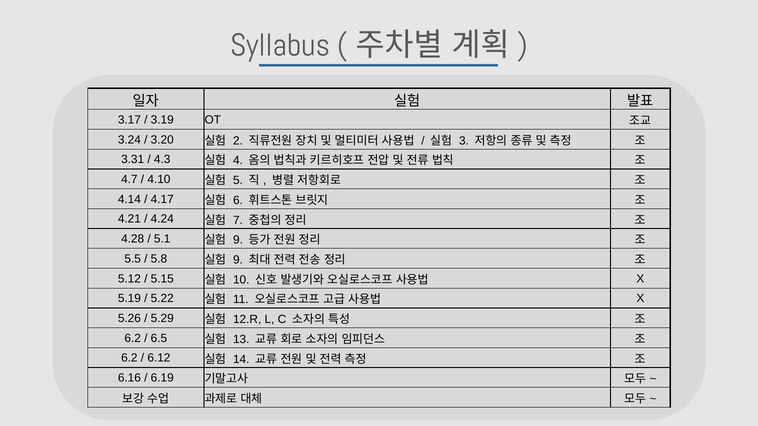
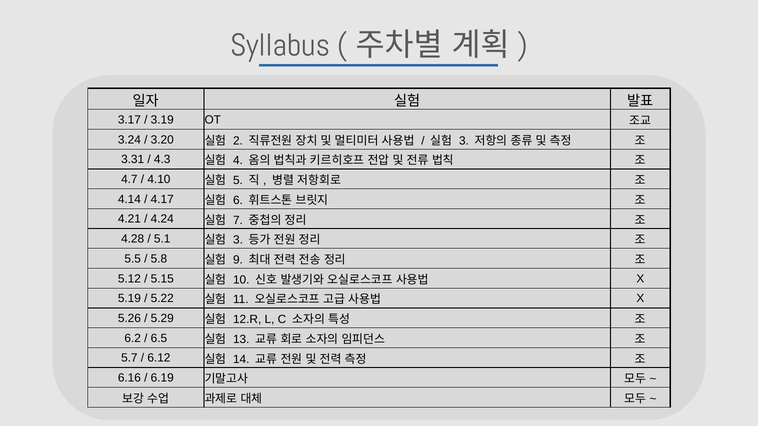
9: 9 -> 3 (238, 240)
6.2: 6.2 -> 5.7 (129, 358)
